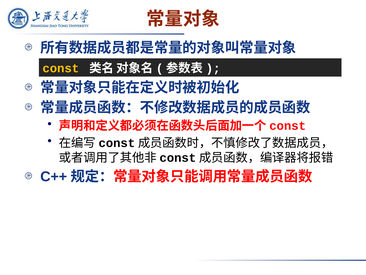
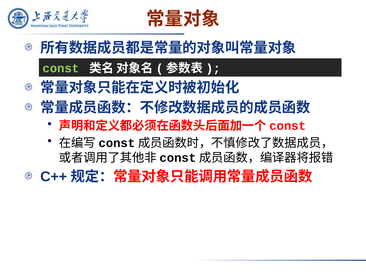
const colour: yellow -> light green (61, 68)
